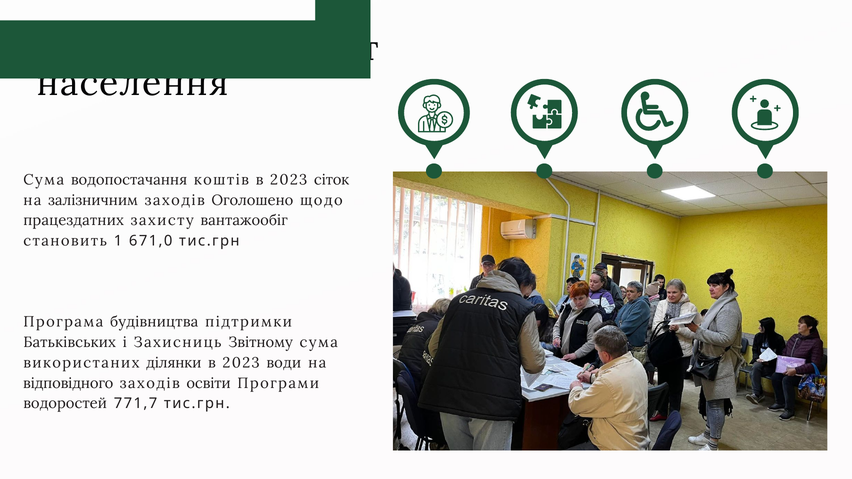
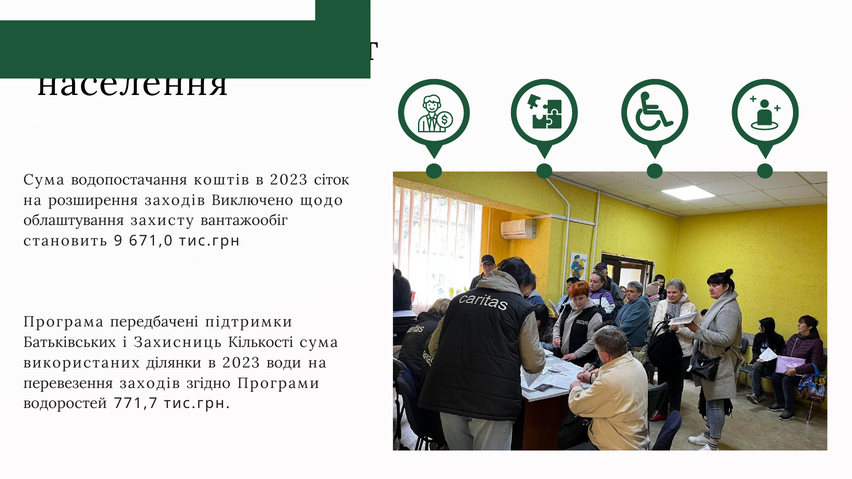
залізничним: залізничним -> розширення (93, 200)
Оголошено: Оголошено -> Виключено (252, 200)
працездатних: працездатних -> облаштування (74, 221)
1: 1 -> 9 (118, 241)
будівництва: будівництва -> передбачені (154, 322)
Звітному: Звітному -> Кількості (261, 343)
відповідного: відповідного -> перевезення (68, 383)
освіти: освіти -> згідно (209, 383)
